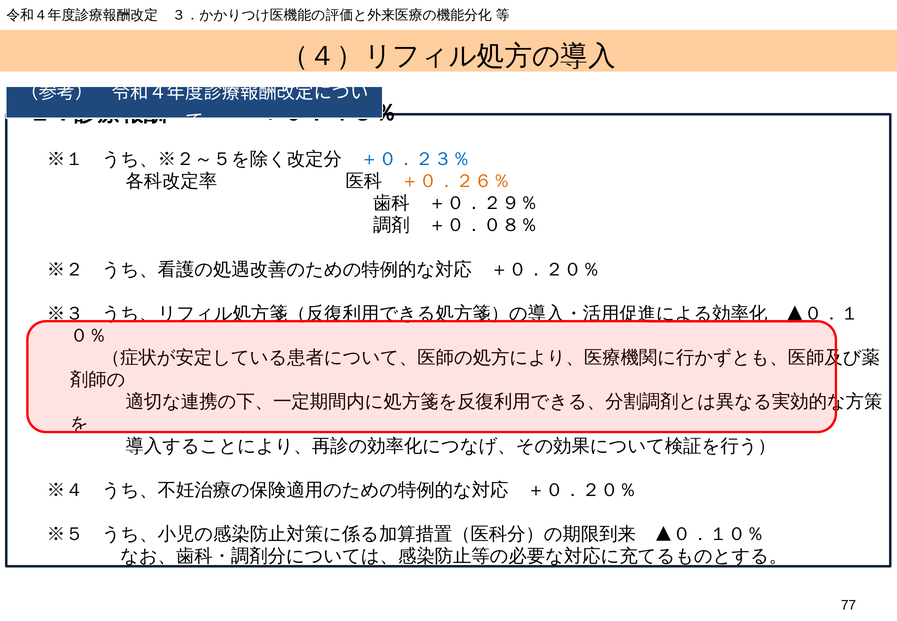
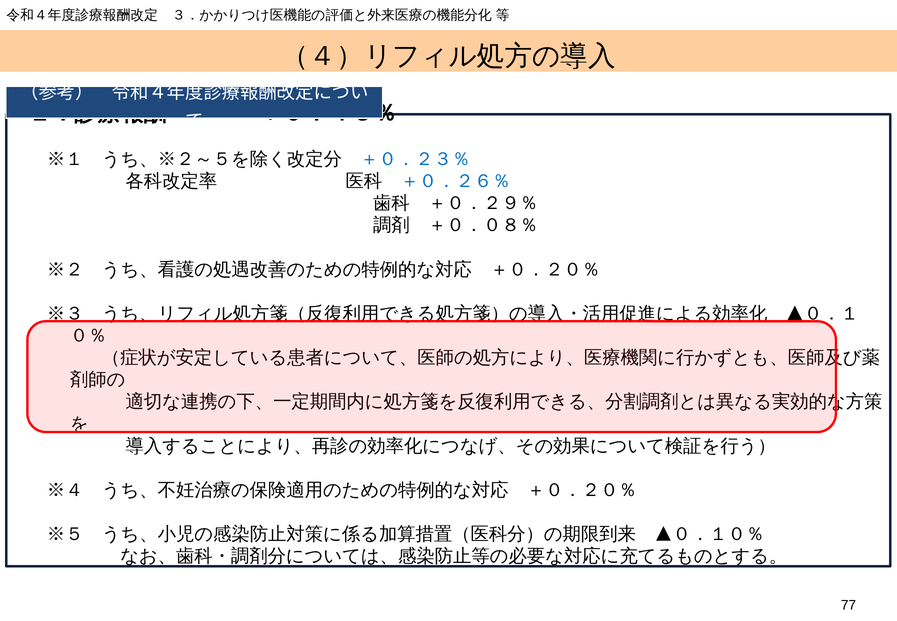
＋０．２６％ colour: orange -> blue (456, 181)
